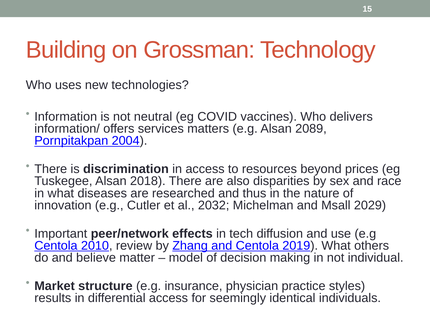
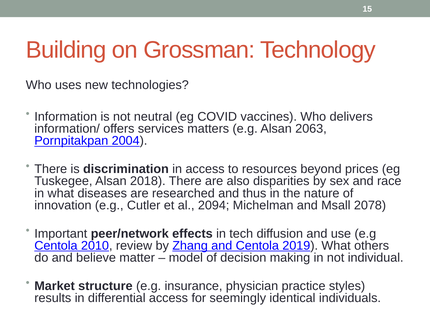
2089: 2089 -> 2063 (311, 129)
2032: 2032 -> 2094 (214, 206)
2029: 2029 -> 2078 (370, 206)
